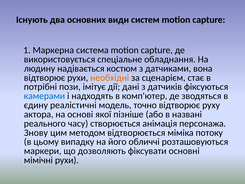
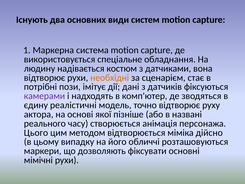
камерами colour: blue -> purple (44, 96)
Знову: Знову -> Цього (36, 132)
потоку: потоку -> дійсно (209, 132)
